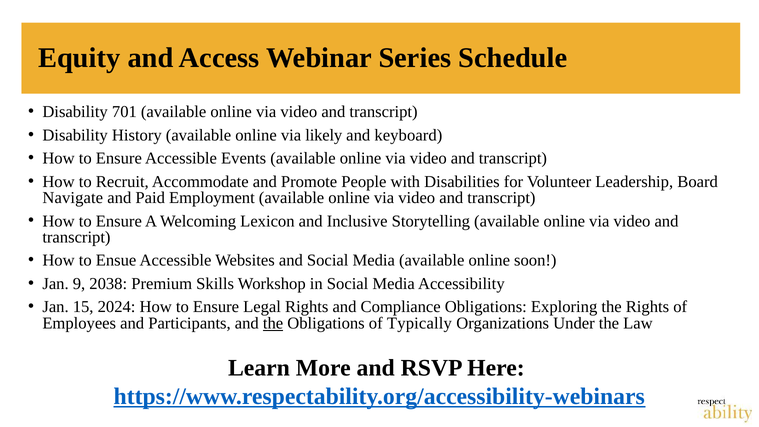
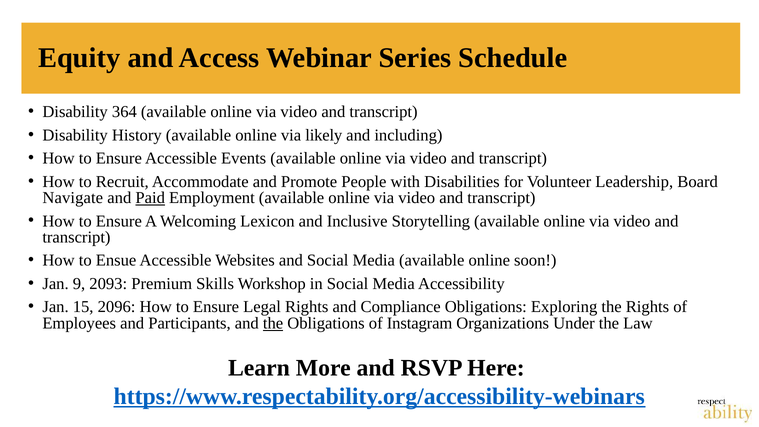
701: 701 -> 364 (124, 112)
keyboard: keyboard -> including (408, 135)
Paid underline: none -> present (150, 198)
2038: 2038 -> 2093 (108, 284)
2024: 2024 -> 2096 (117, 307)
Typically: Typically -> Instagram (420, 323)
